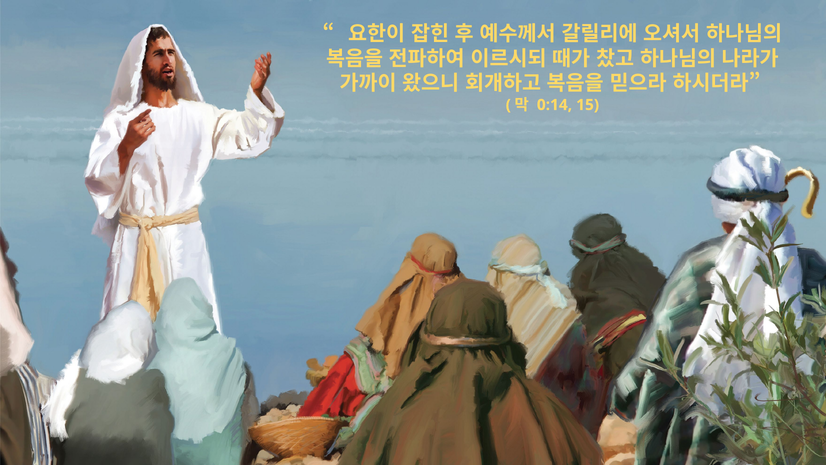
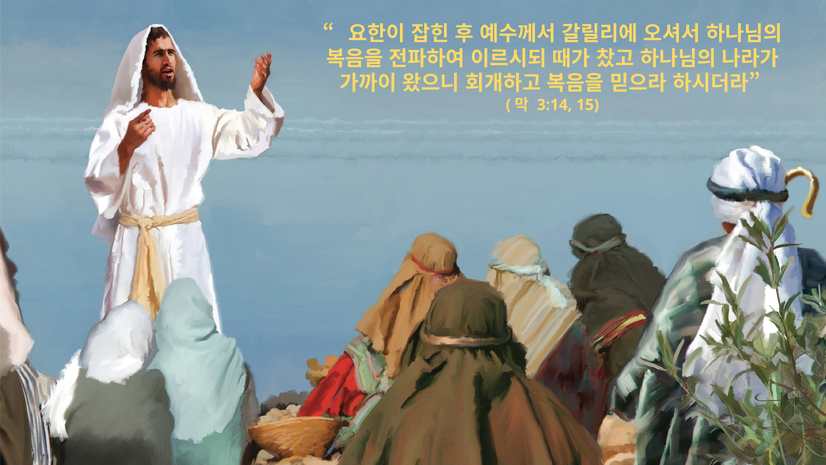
0:14: 0:14 -> 3:14 (554, 105)
